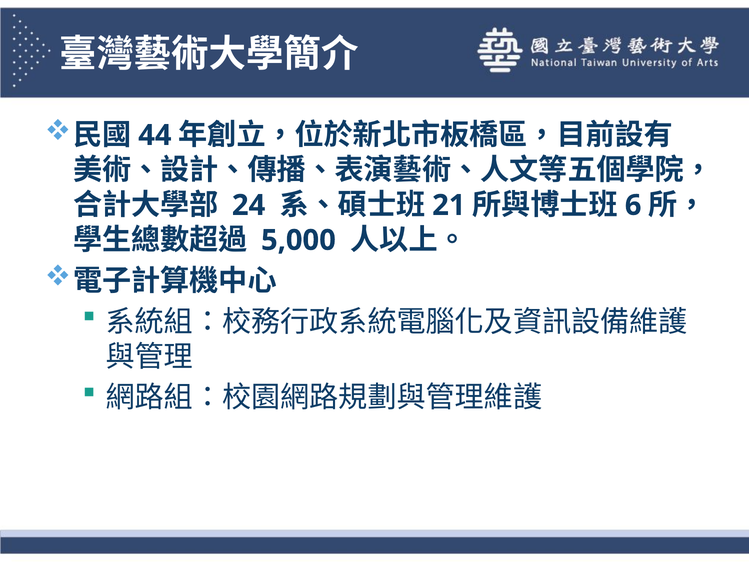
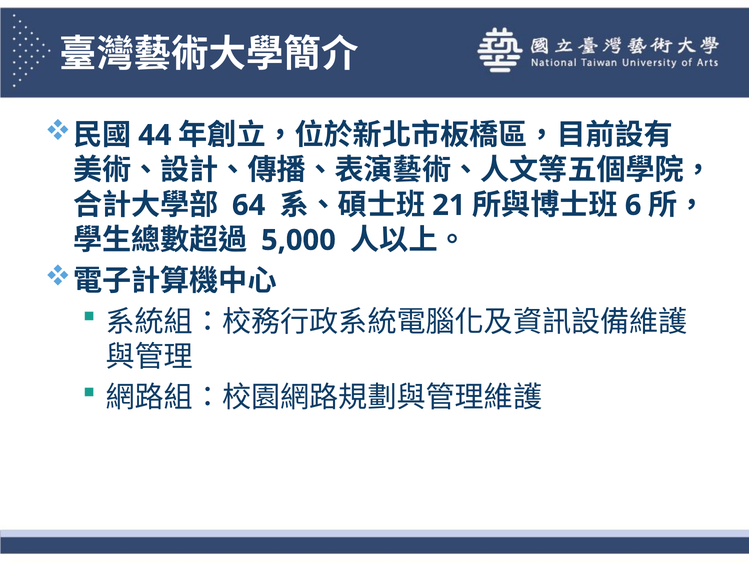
24: 24 -> 64 (249, 205)
